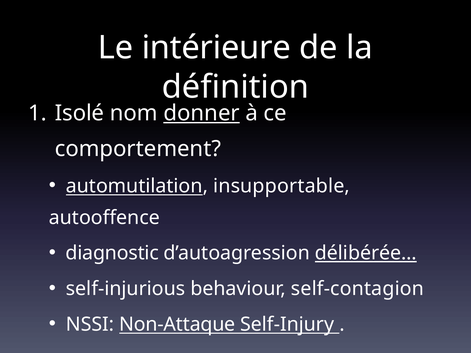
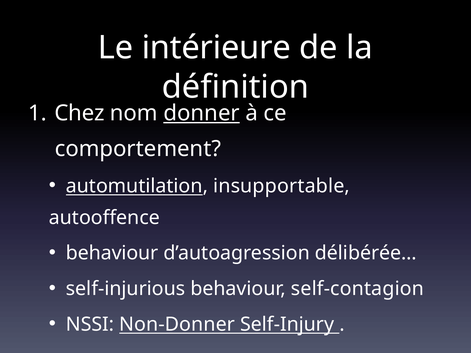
Isolé: Isolé -> Chez (80, 113)
diagnostic: diagnostic -> behaviour (112, 253)
délibérée… underline: present -> none (366, 253)
Non-Attaque: Non-Attaque -> Non-Donner (177, 324)
